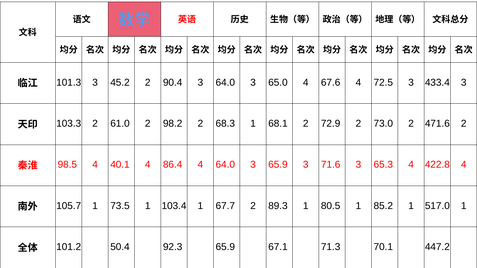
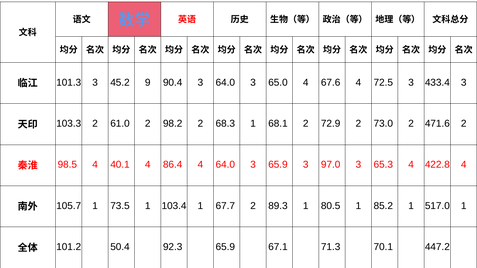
45.2 2: 2 -> 9 (148, 83)
71.6: 71.6 -> 97.0 (331, 165)
